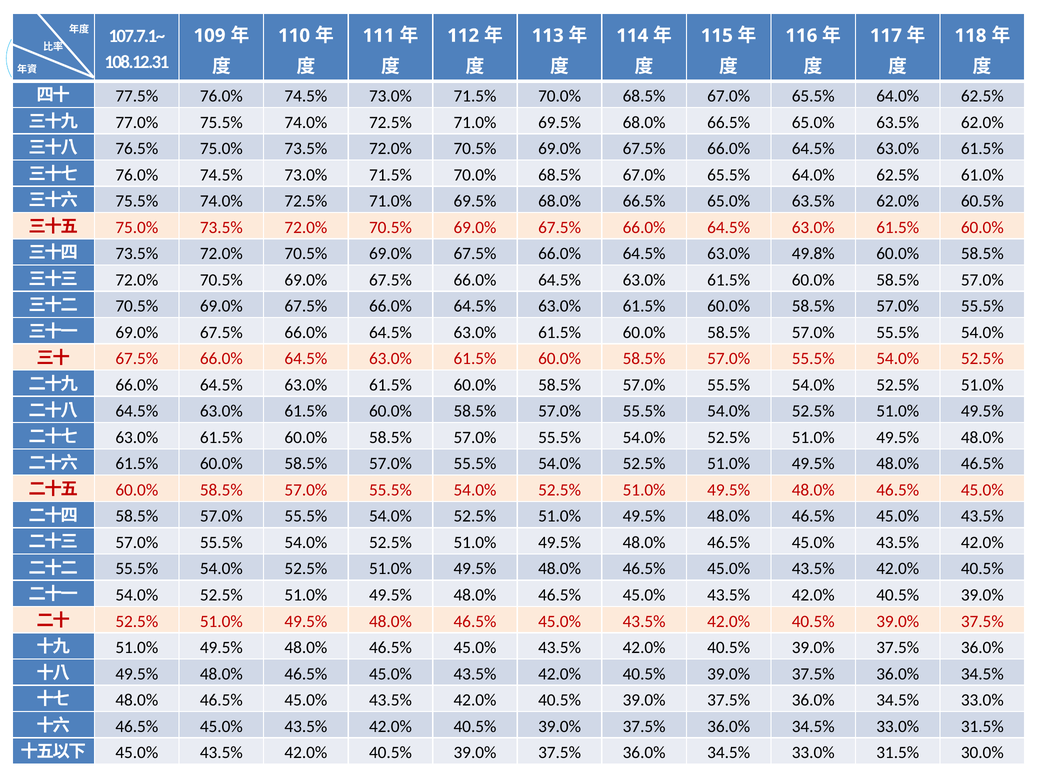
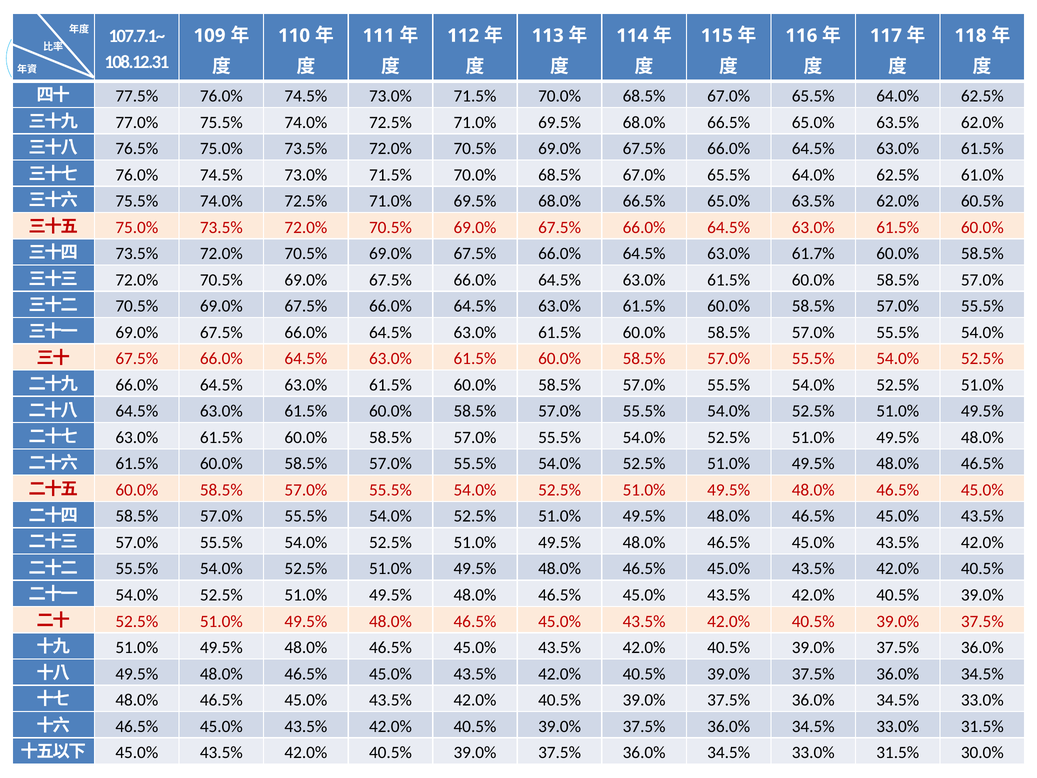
49.8%: 49.8% -> 61.7% (813, 254)
